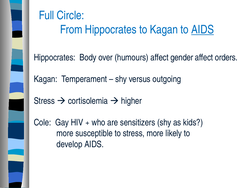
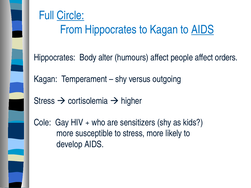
Circle underline: none -> present (71, 15)
over: over -> alter (106, 57)
gender: gender -> people (182, 57)
